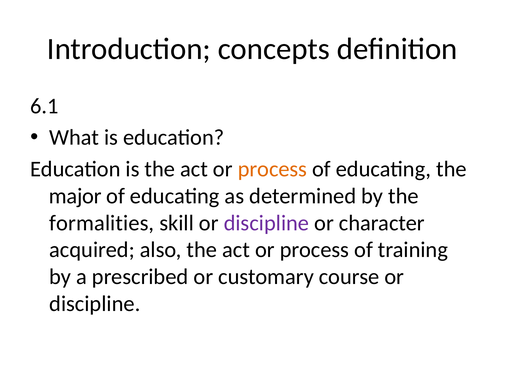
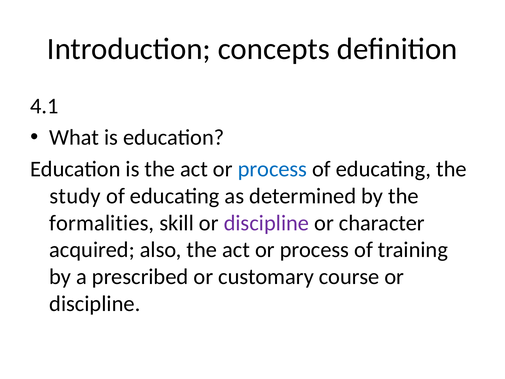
6.1: 6.1 -> 4.1 (44, 106)
process colour: orange -> blue (272, 169)
major: major -> study (75, 196)
